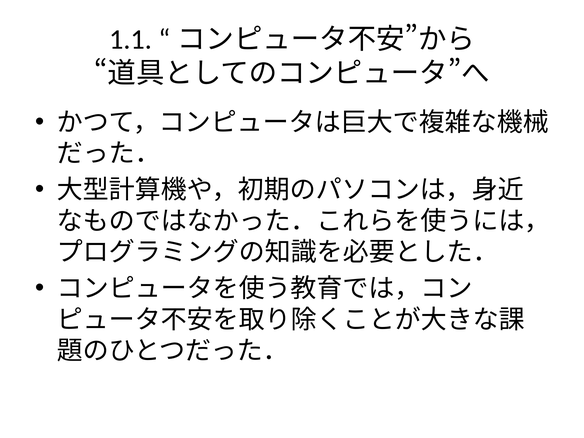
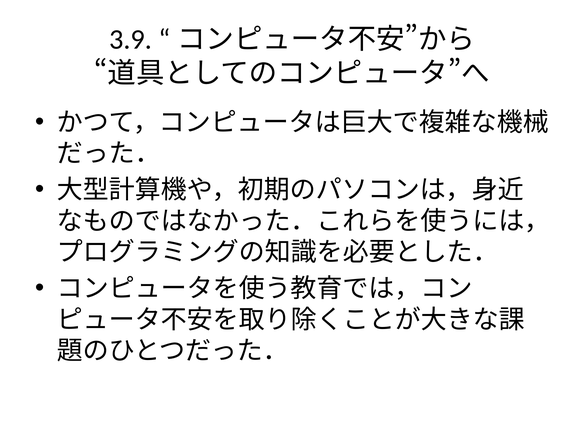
1.1: 1.1 -> 3.9 (131, 39)
